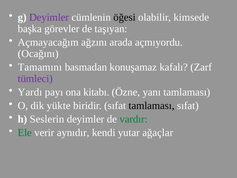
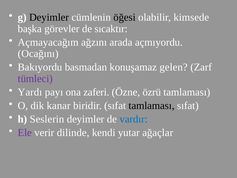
Deyimler colour: purple -> black (49, 17)
taşıyan: taşıyan -> sıcaktır (111, 29)
Tamamını: Tamamını -> Bakıyordu (40, 67)
kafalı: kafalı -> gelen (174, 67)
kitabı: kitabı -> zaferi (96, 92)
yanı: yanı -> özrü (152, 92)
yükte: yükte -> kanar (59, 105)
vardır colour: green -> blue (134, 119)
Ele colour: green -> purple (25, 132)
aynıdır: aynıdır -> dilinde (73, 132)
